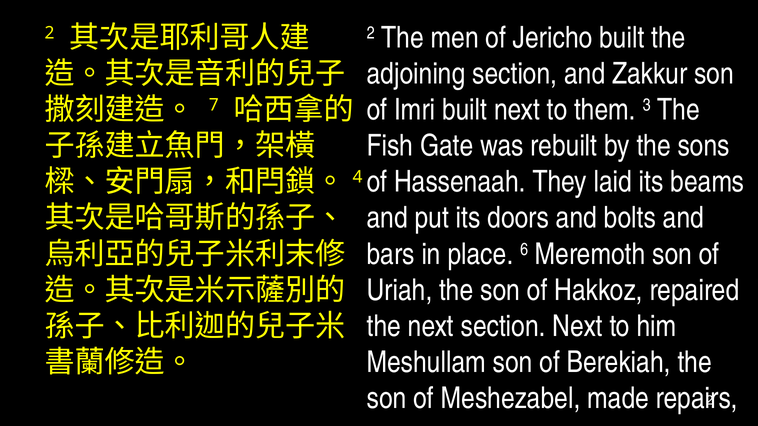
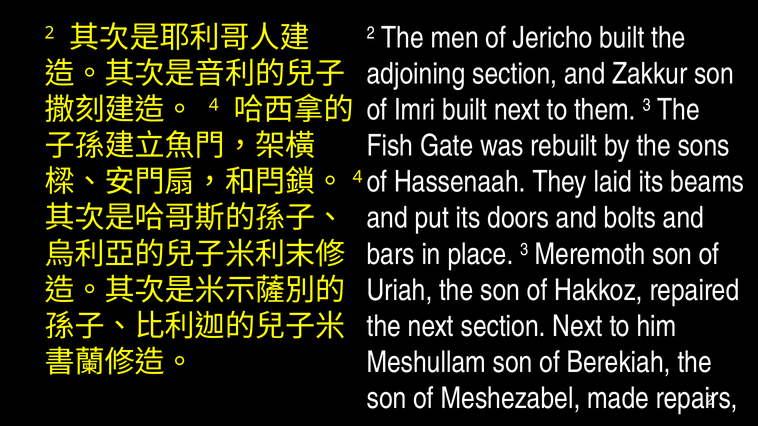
7: 7 -> 4 (214, 105)
place 6: 6 -> 3 (524, 249)
